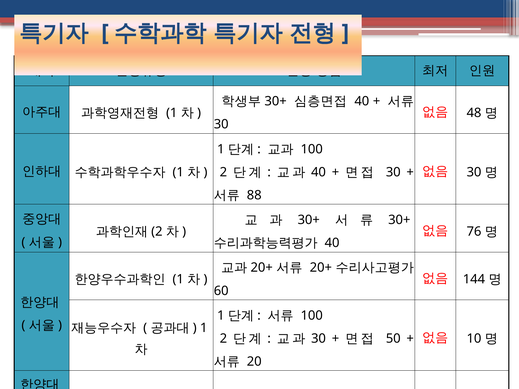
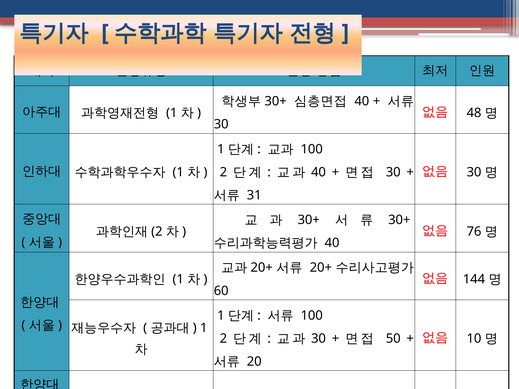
88: 88 -> 31 (254, 195)
